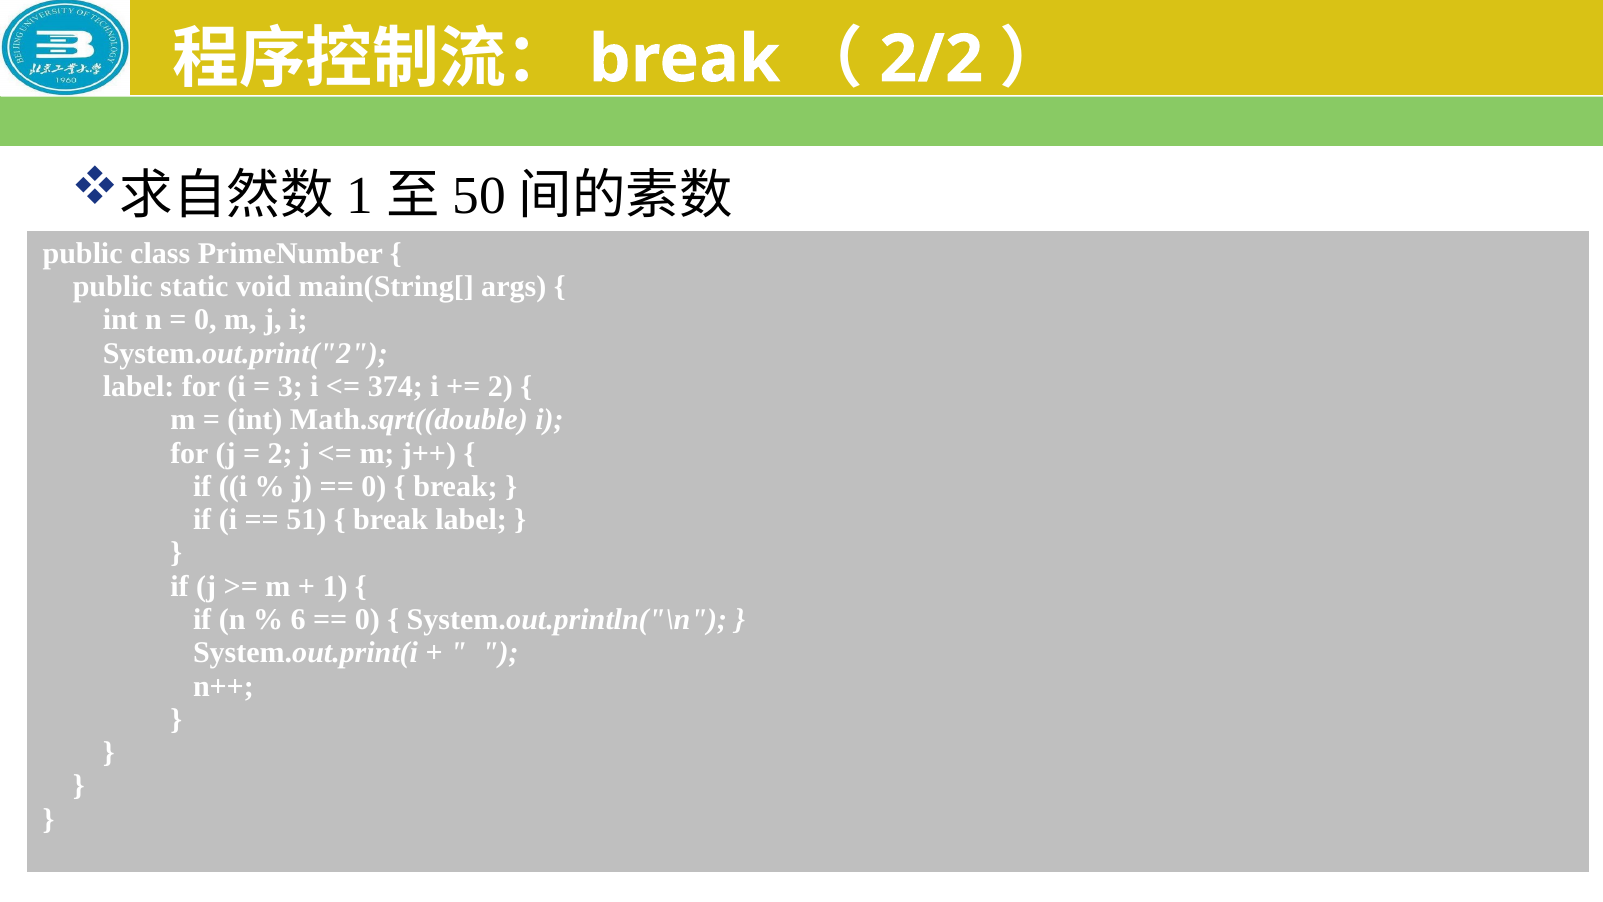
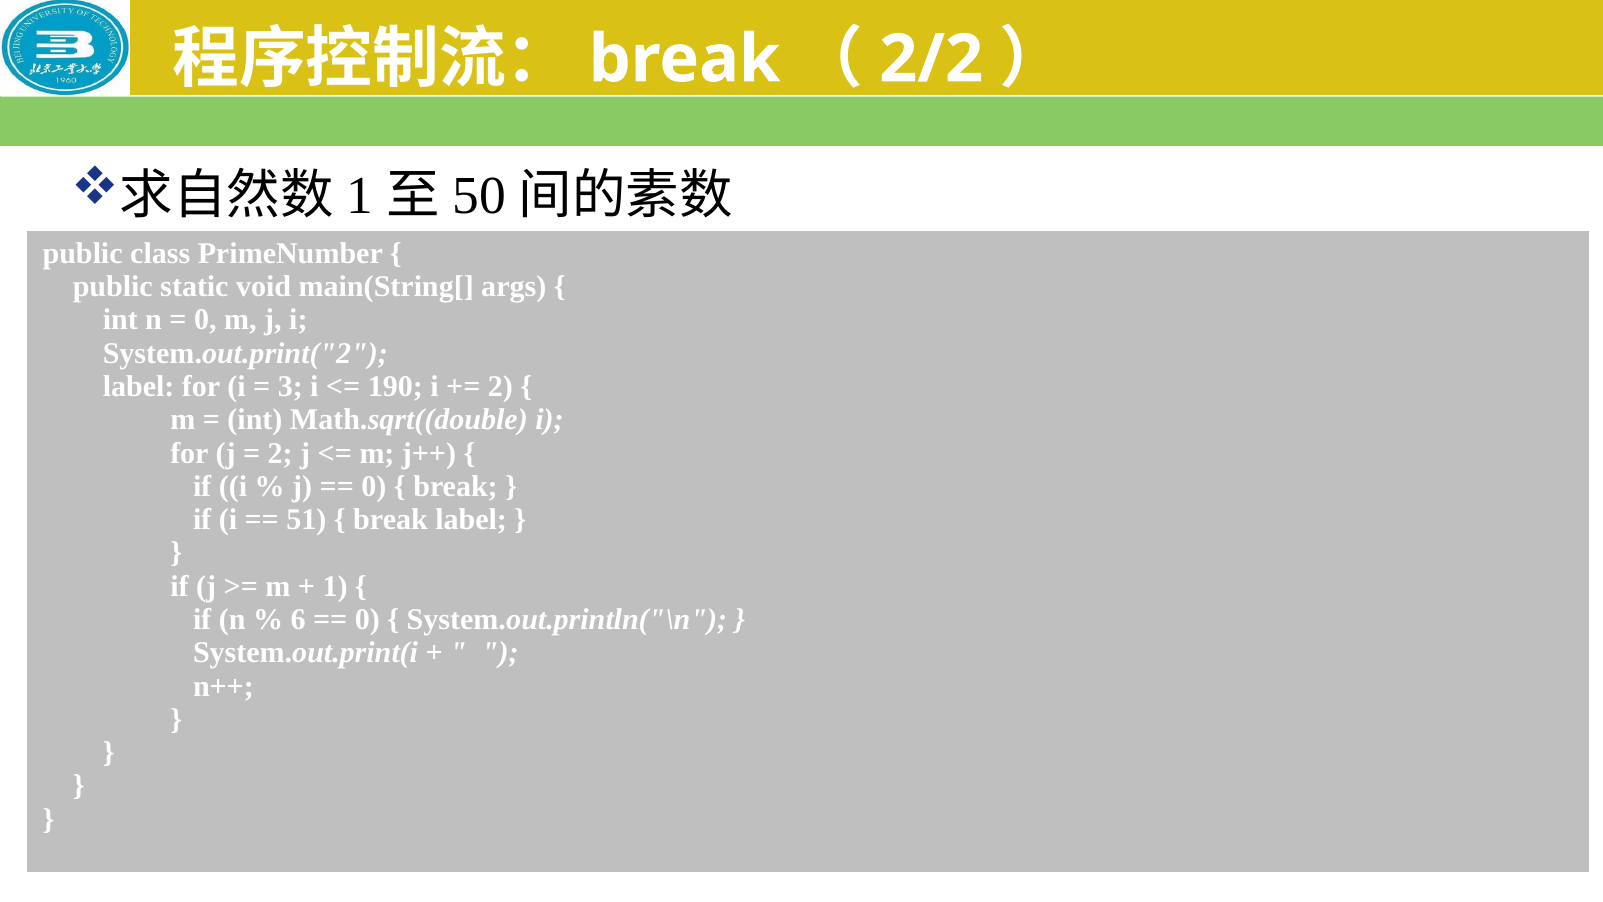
374: 374 -> 190 (395, 386)
